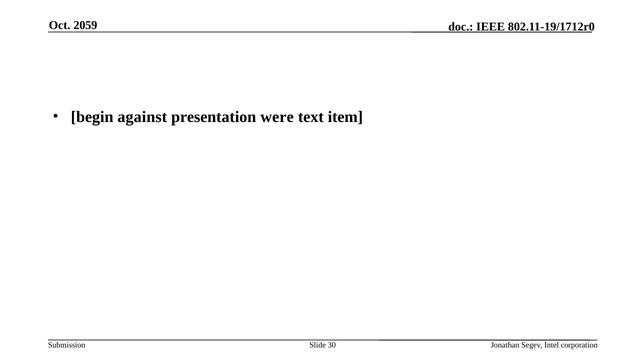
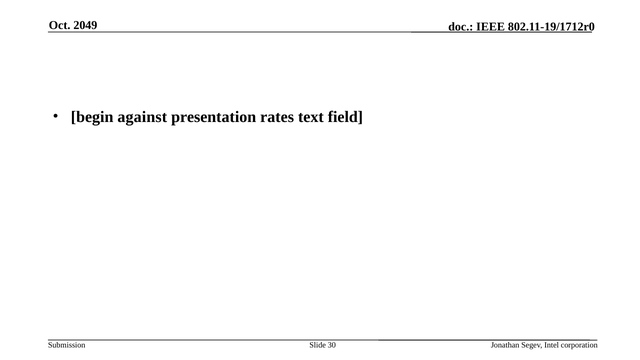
2059: 2059 -> 2049 (85, 25)
were: were -> rates (277, 117)
item: item -> field (345, 117)
